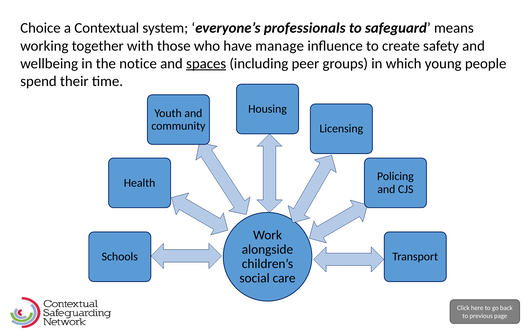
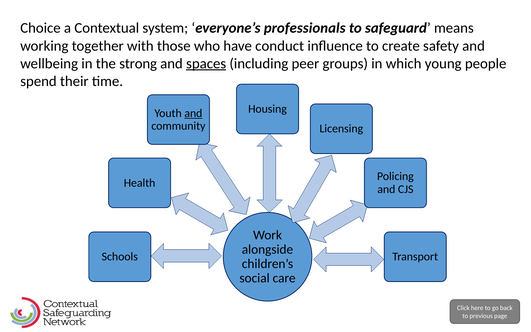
manage: manage -> conduct (280, 46)
notice: notice -> strong (138, 63)
and underline: none -> present (193, 113)
